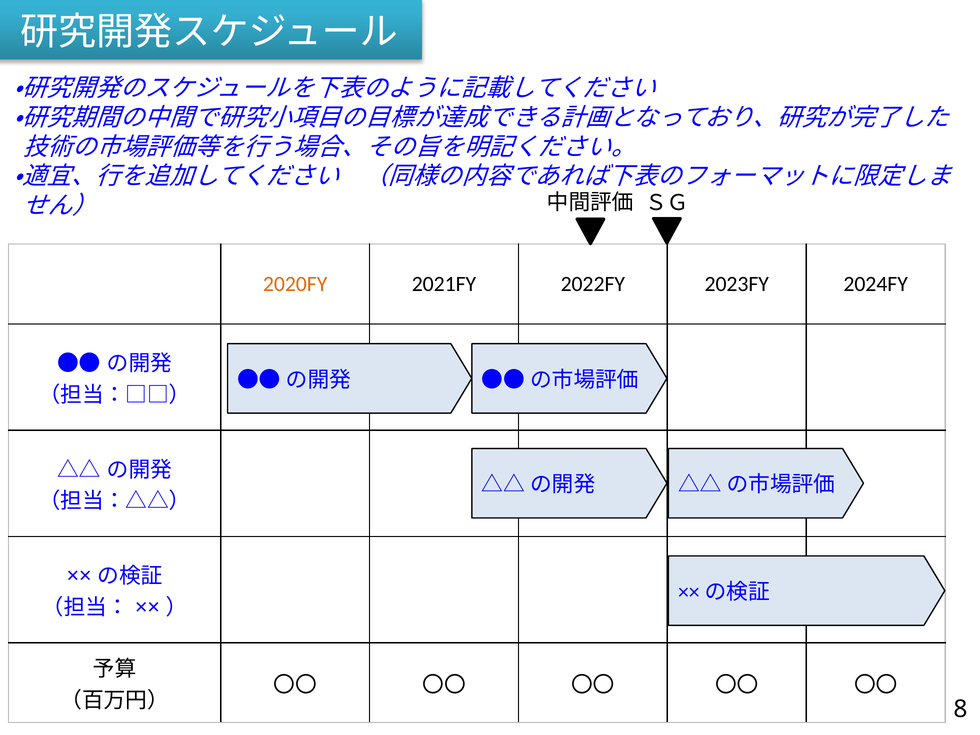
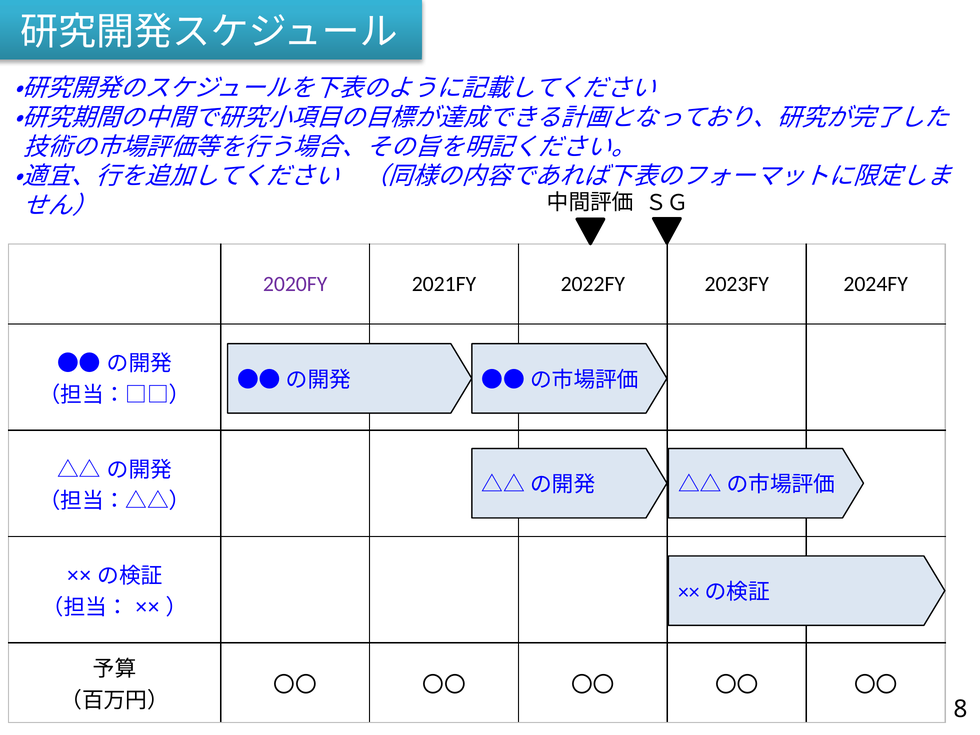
2020FY colour: orange -> purple (295, 284)
